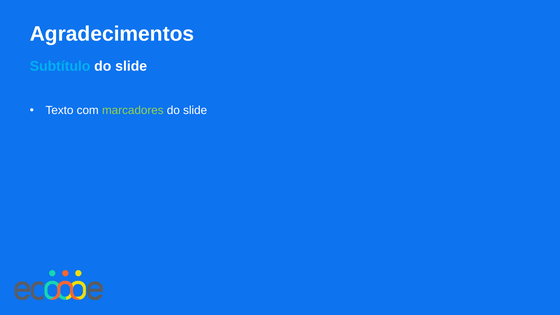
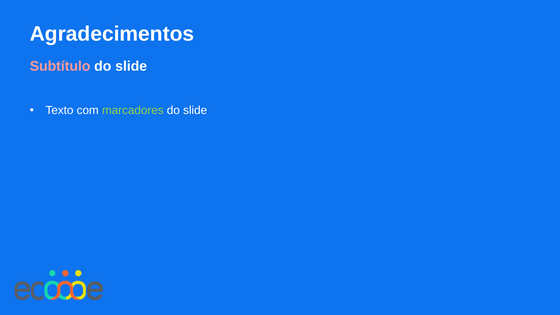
Subtítulo colour: light blue -> pink (60, 66)
